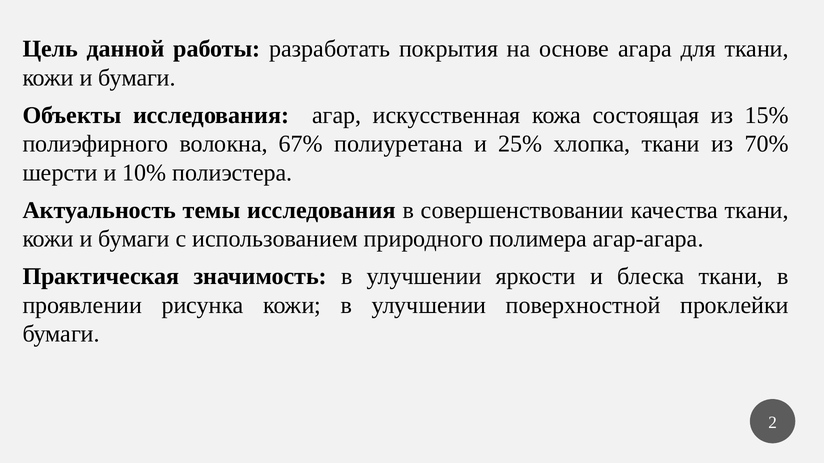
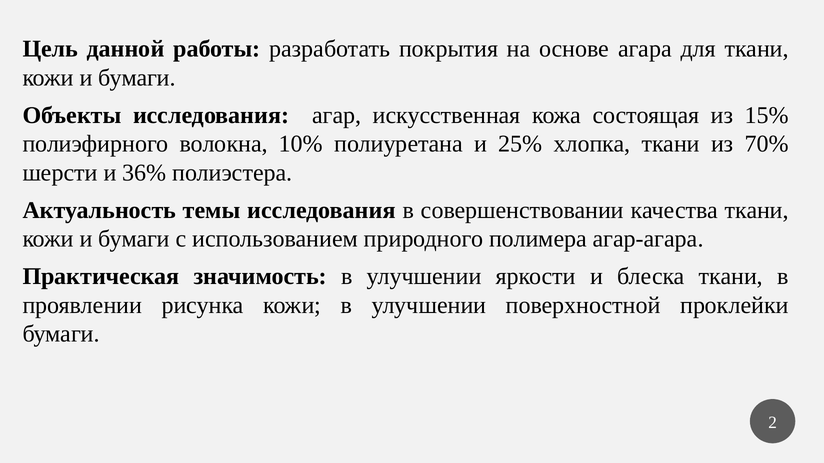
67%: 67% -> 10% (301, 144)
10%: 10% -> 36% (144, 173)
